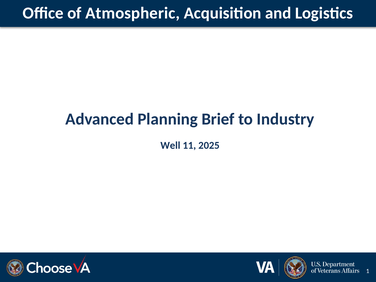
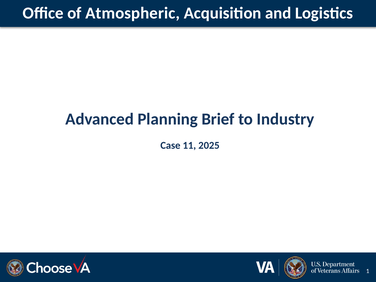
Well: Well -> Case (170, 145)
